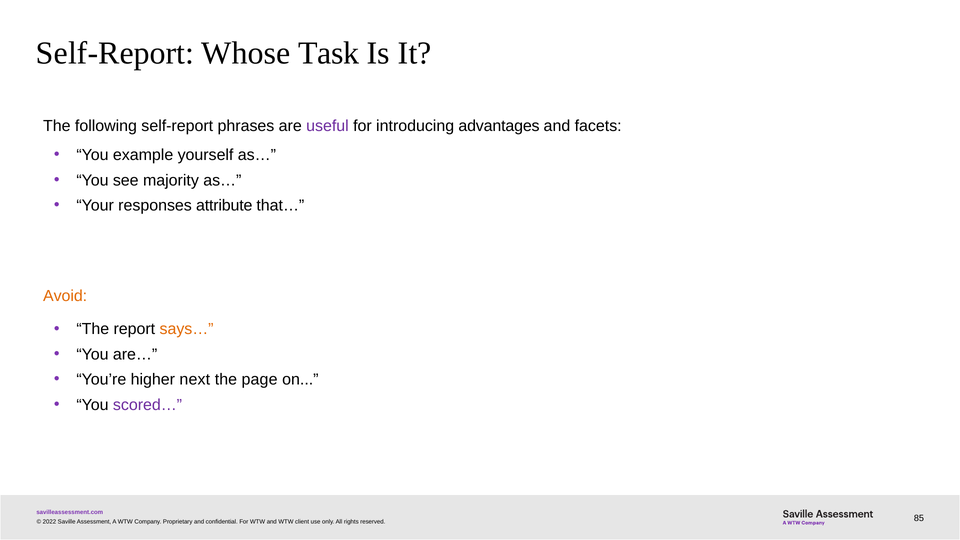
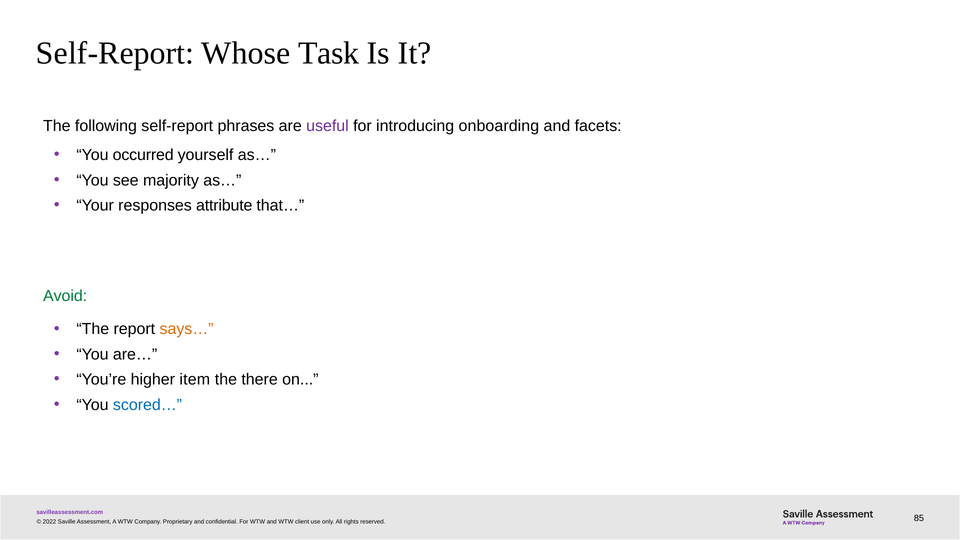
advantages: advantages -> onboarding (499, 126)
example: example -> occurred (143, 155)
Avoid colour: orange -> green (65, 296)
next: next -> item (195, 380)
page: page -> there (260, 380)
scored… colour: purple -> blue (148, 405)
